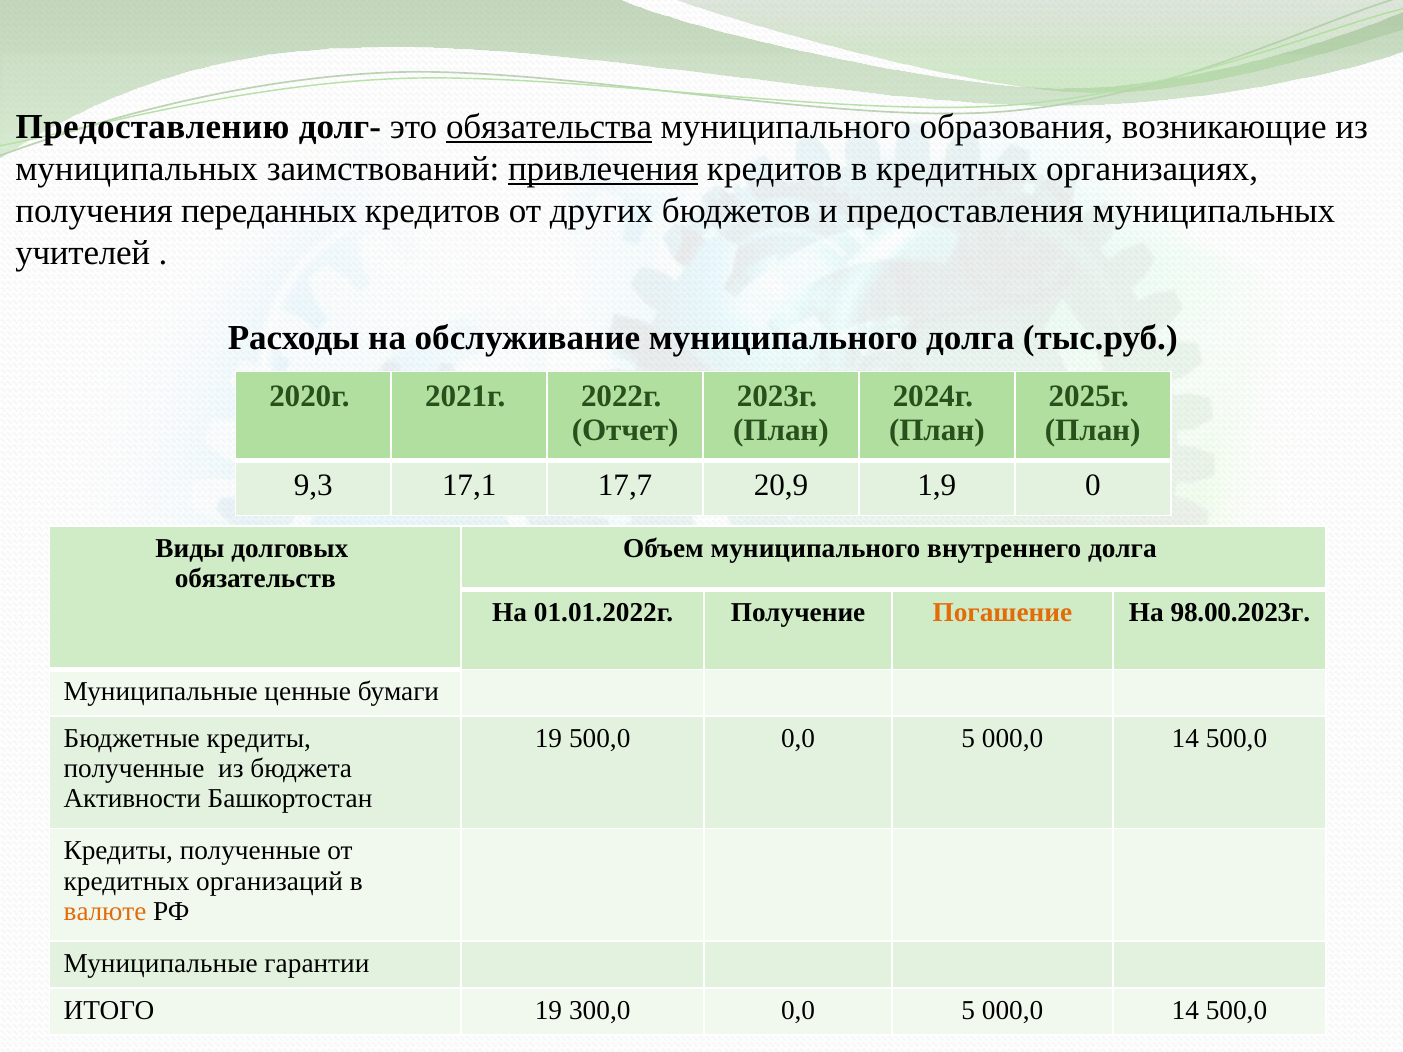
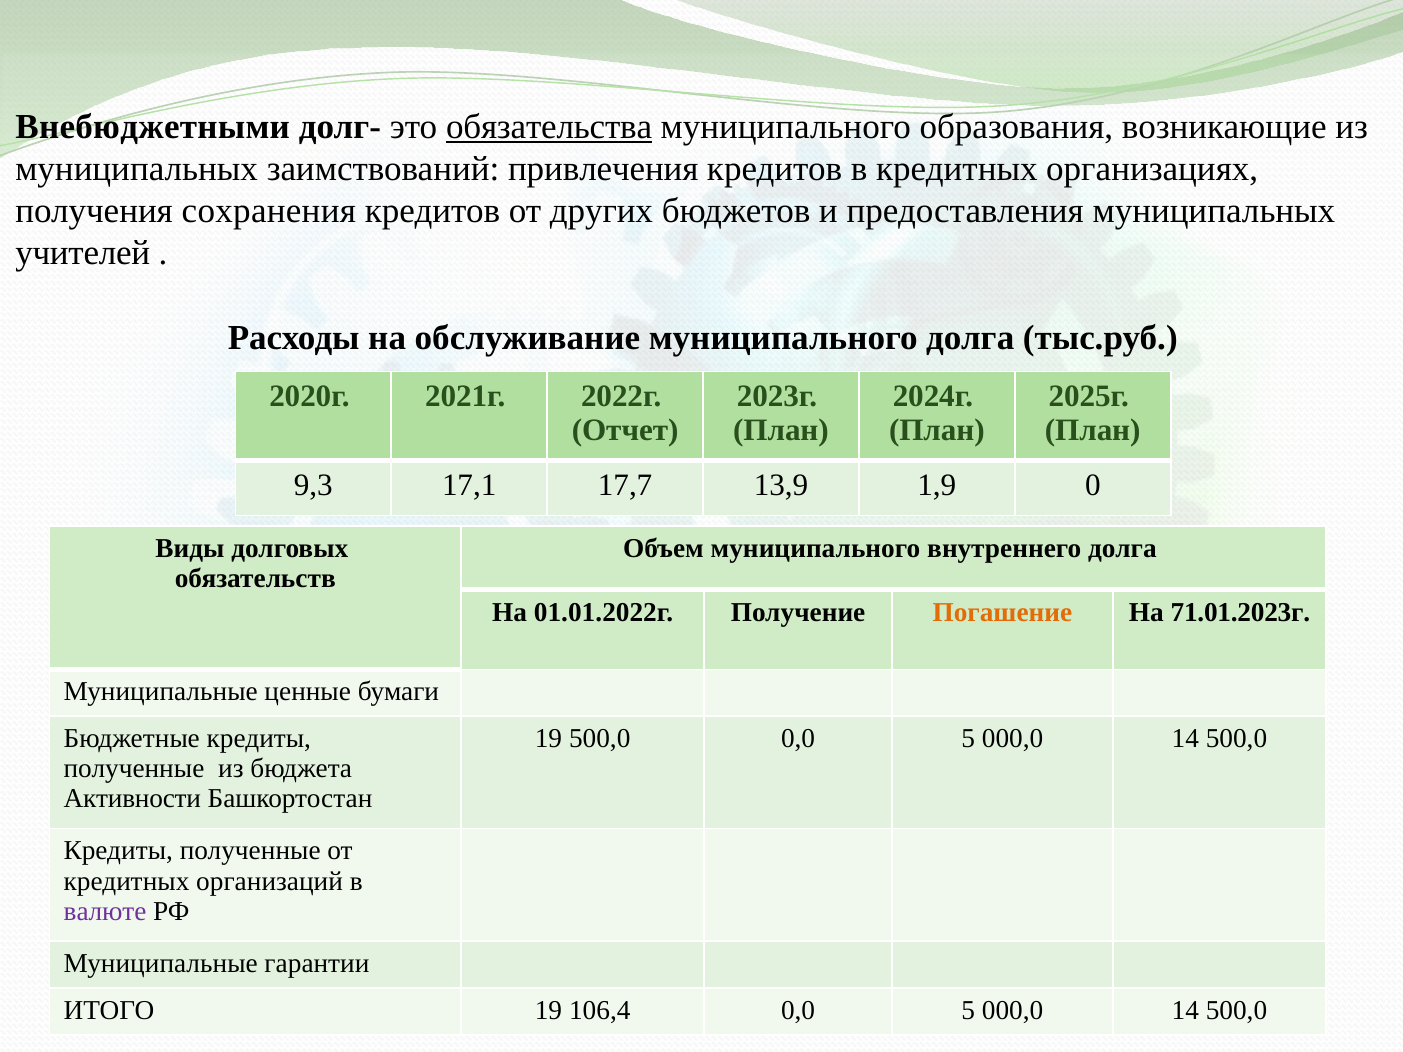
Предоставлению: Предоставлению -> Внебюджетными (153, 127)
привлечения underline: present -> none (603, 169)
переданных: переданных -> сохранения (269, 211)
20,9: 20,9 -> 13,9 (781, 485)
98.00.2023г: 98.00.2023г -> 71.01.2023г (1240, 612)
валюте colour: orange -> purple (105, 911)
300,0: 300,0 -> 106,4 (600, 1010)
